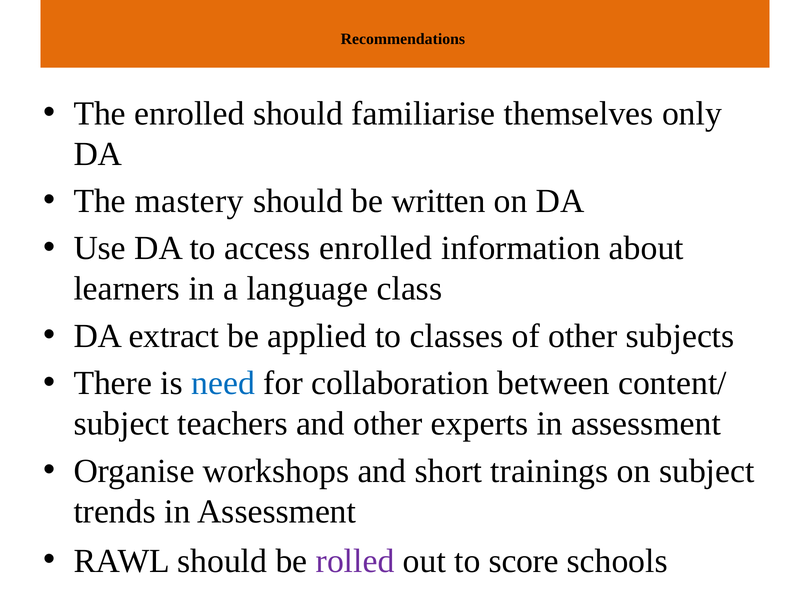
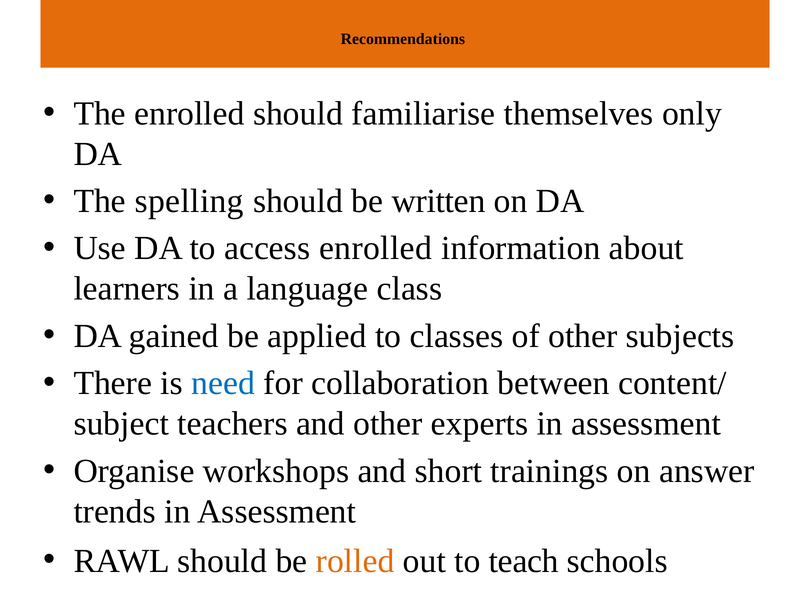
mastery: mastery -> spelling (189, 201)
extract: extract -> gained (174, 336)
on subject: subject -> answer (707, 471)
rolled colour: purple -> orange (355, 562)
score: score -> teach (524, 562)
